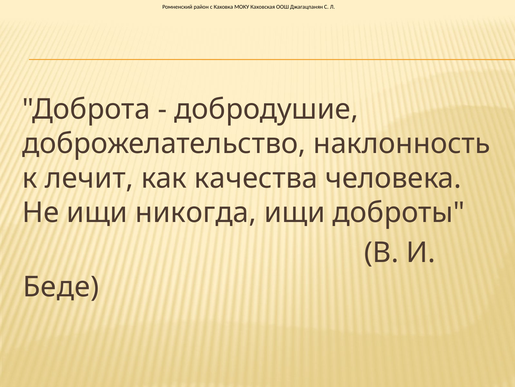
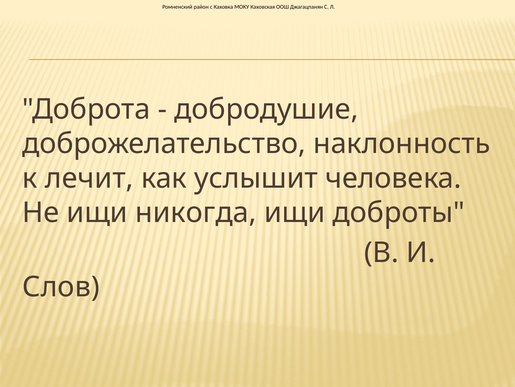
качества: качества -> услышит (256, 178)
Беде: Беде -> Слов (61, 287)
